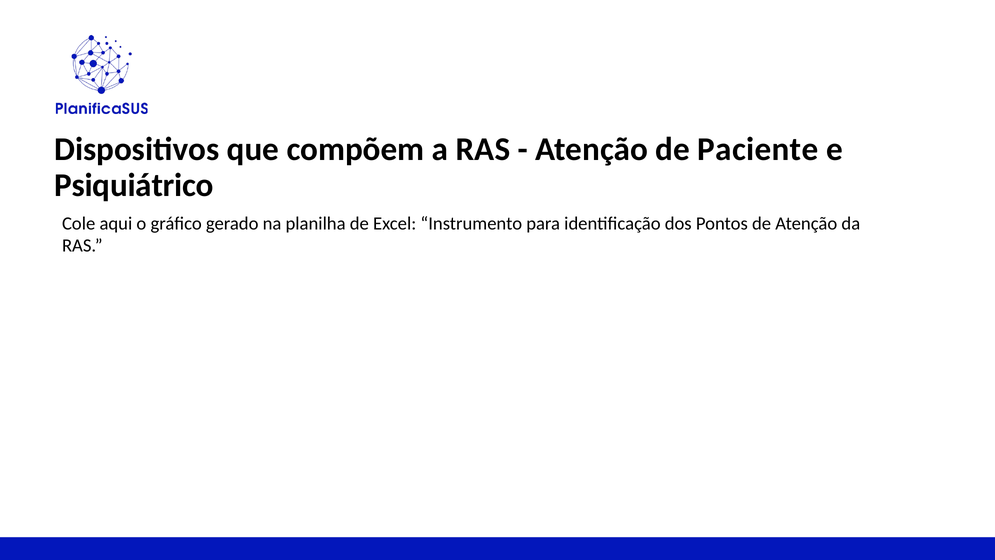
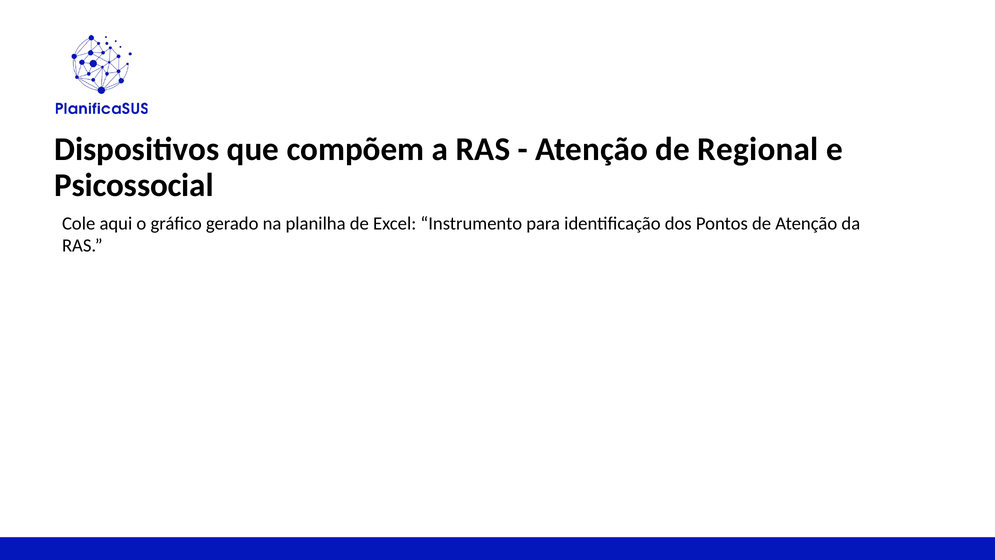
Paciente: Paciente -> Regional (758, 149)
Psiquiátrico: Psiquiátrico -> Psicossocial (134, 185)
